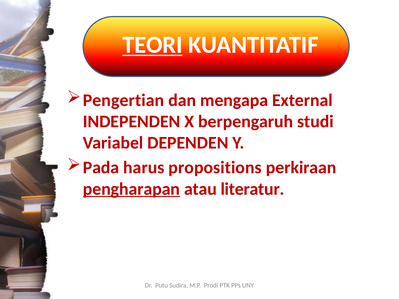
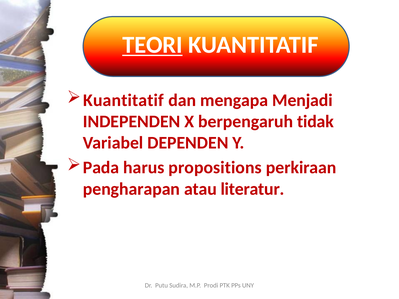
Pengertian: Pengertian -> Kuantitatif (123, 100)
External: External -> Menjadi (302, 100)
studi: studi -> tidak (315, 122)
pengharapan underline: present -> none (131, 189)
